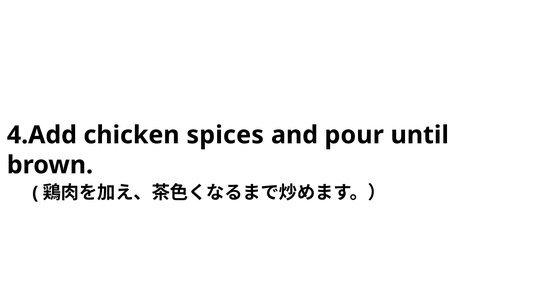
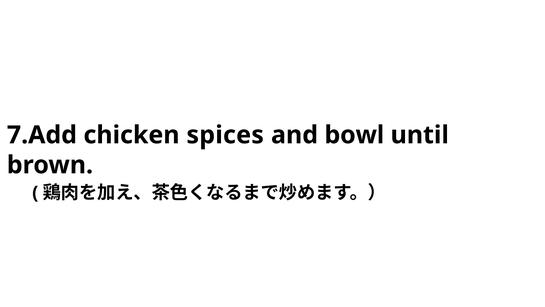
4.Add: 4.Add -> 7.Add (42, 135)
pour: pour -> bowl (354, 135)
